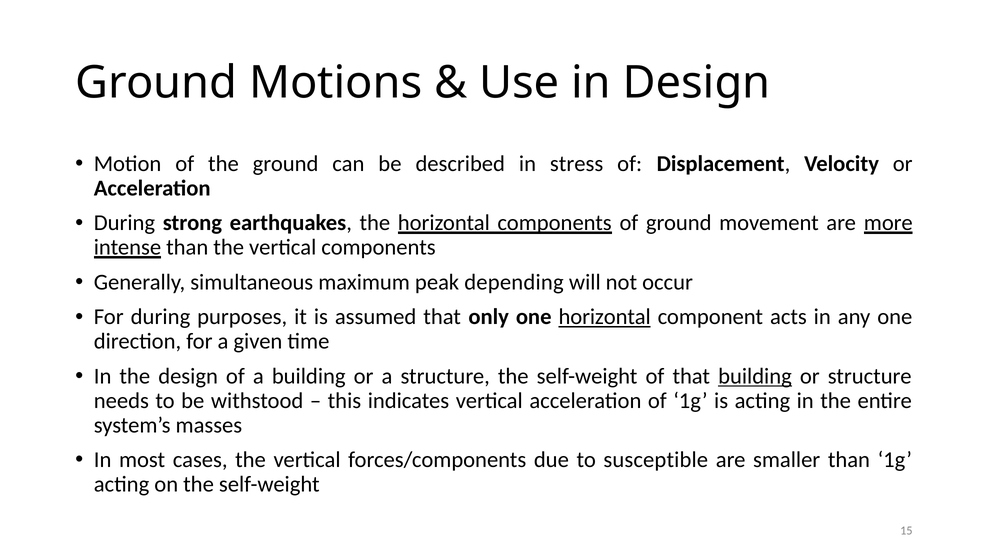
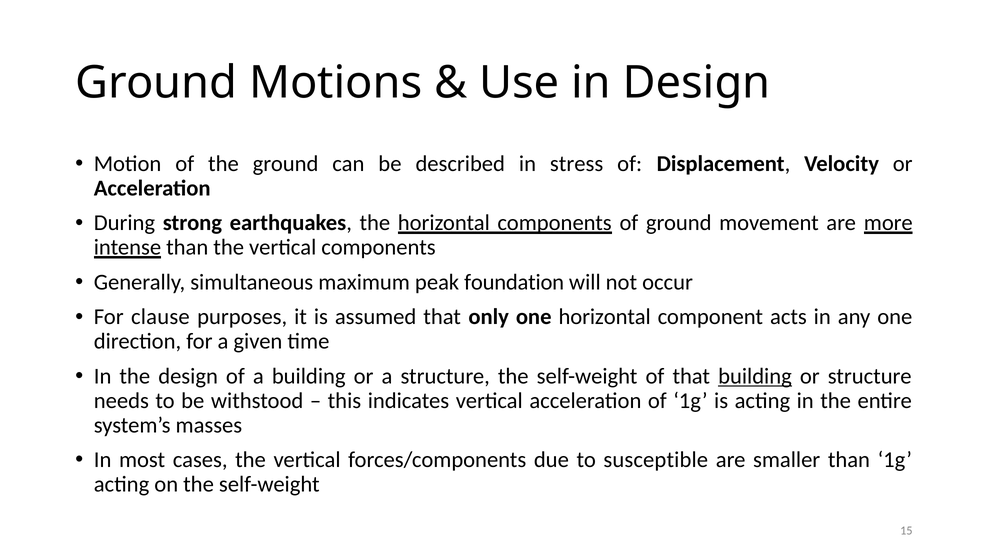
depending: depending -> foundation (514, 282)
For during: during -> clause (160, 317)
horizontal underline: present -> none (605, 317)
